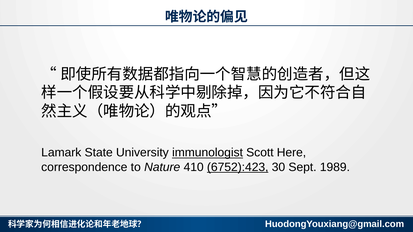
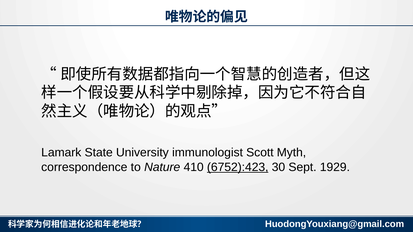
immunologist underline: present -> none (208, 153)
Here: Here -> Myth (291, 153)
1989: 1989 -> 1929 (335, 167)
